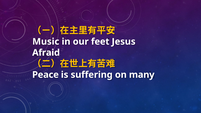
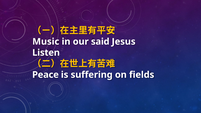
feet: feet -> said (100, 42)
Afraid: Afraid -> Listen (46, 53)
many: many -> fields (142, 75)
